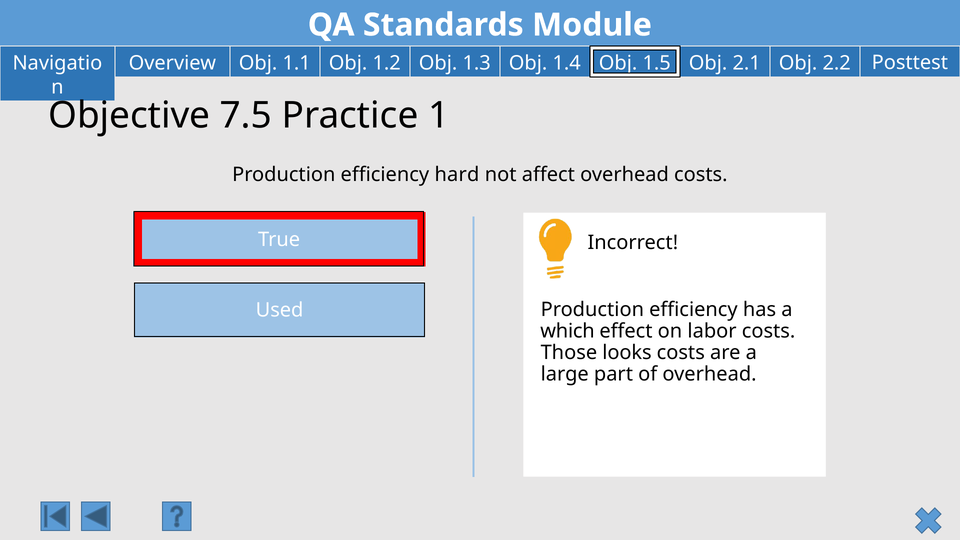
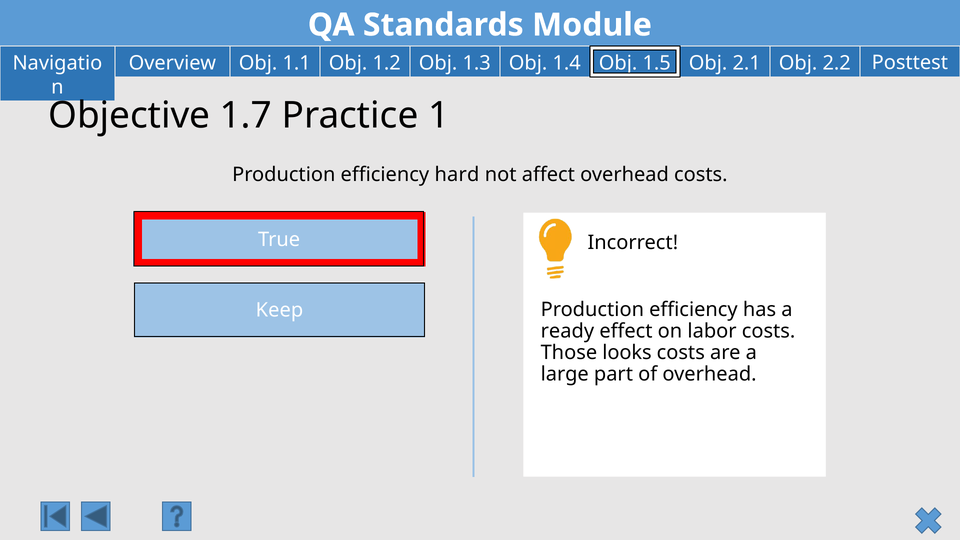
7.5: 7.5 -> 1.7 (246, 115)
Used: Used -> Keep (279, 310)
which: which -> ready (567, 331)
